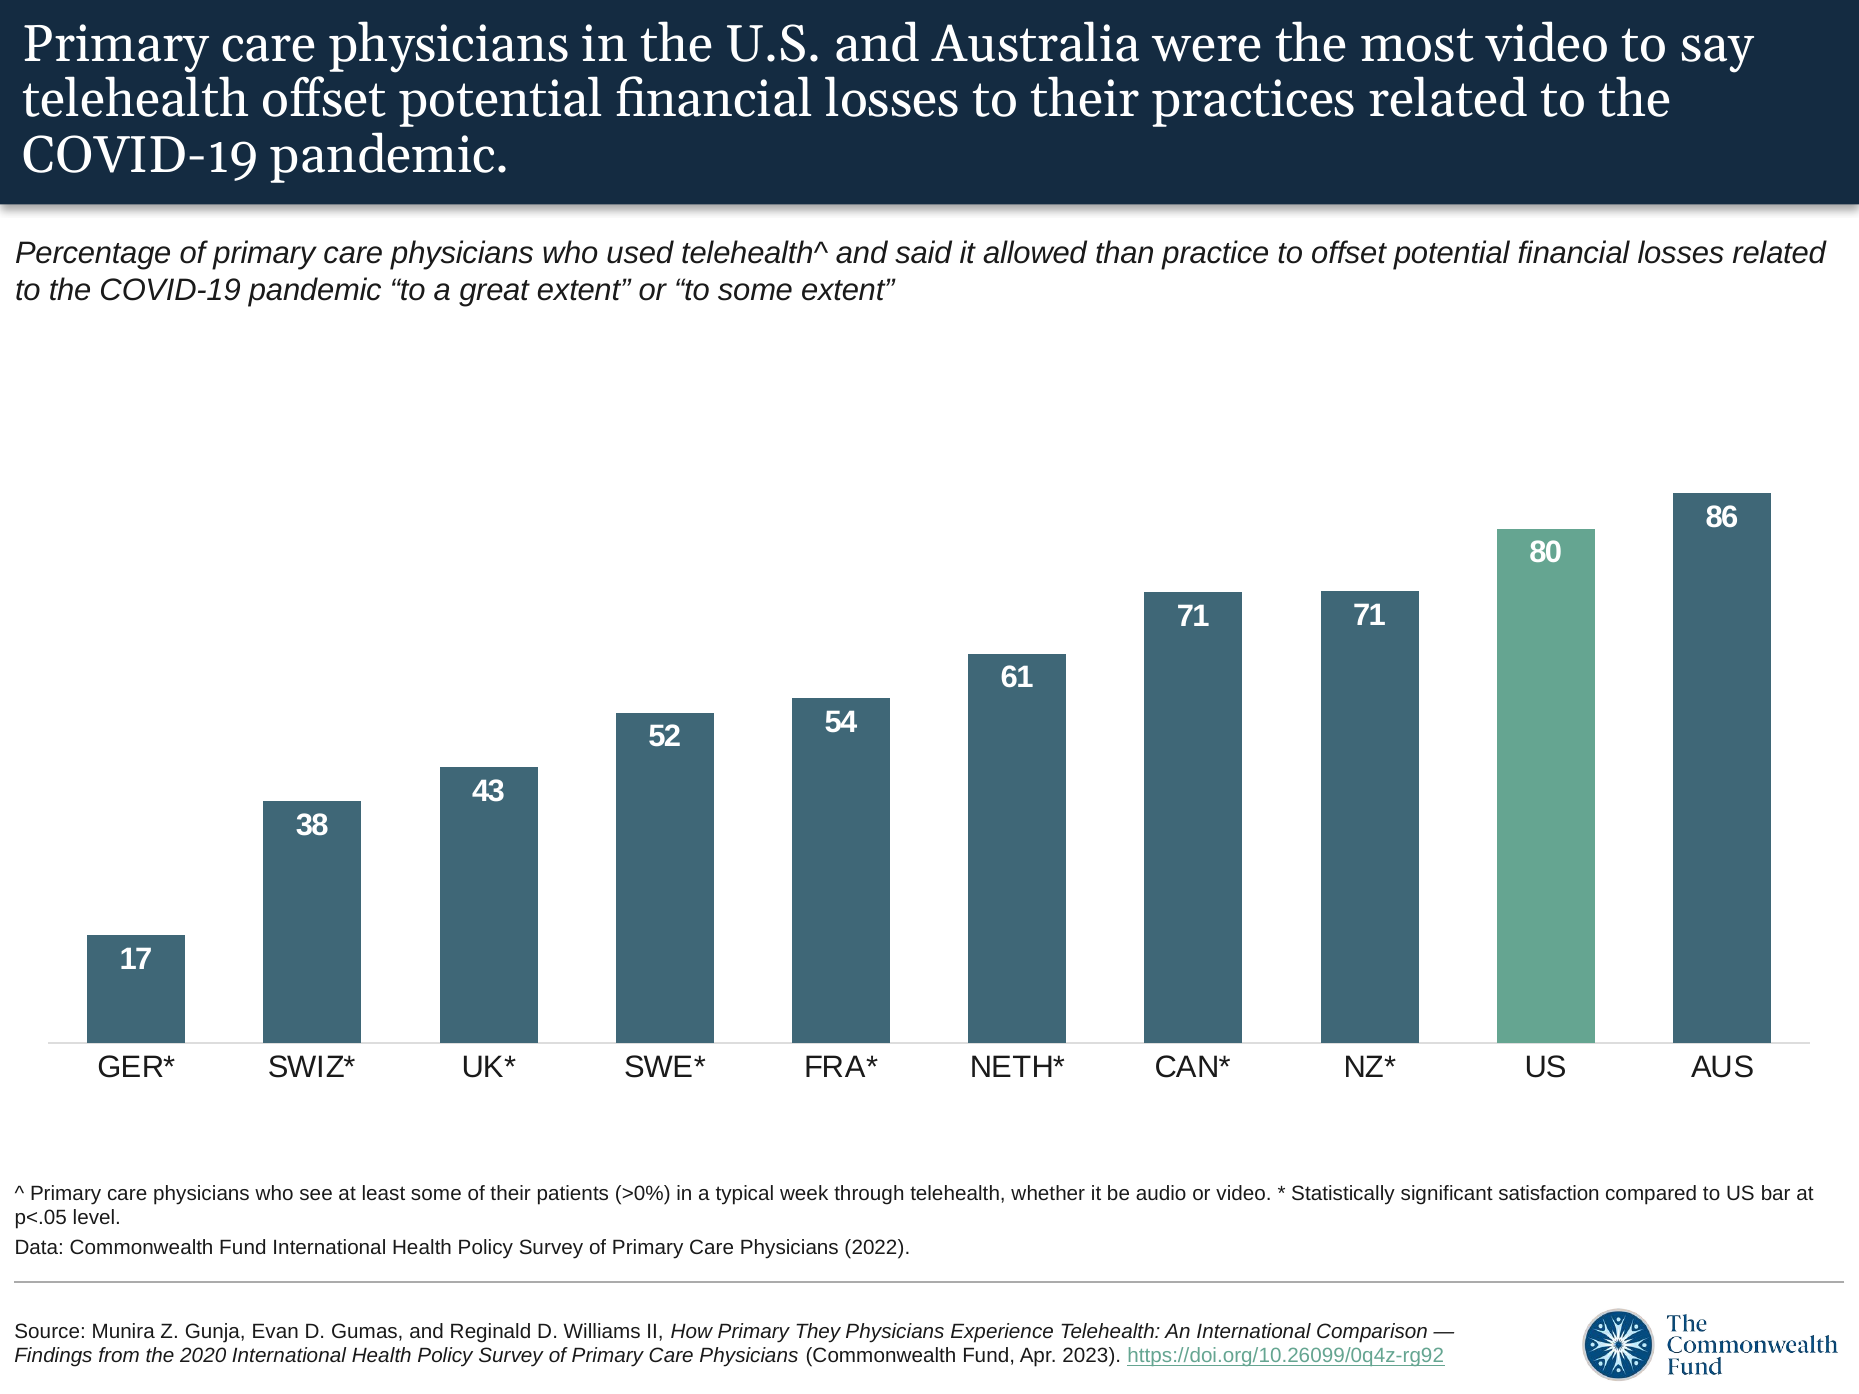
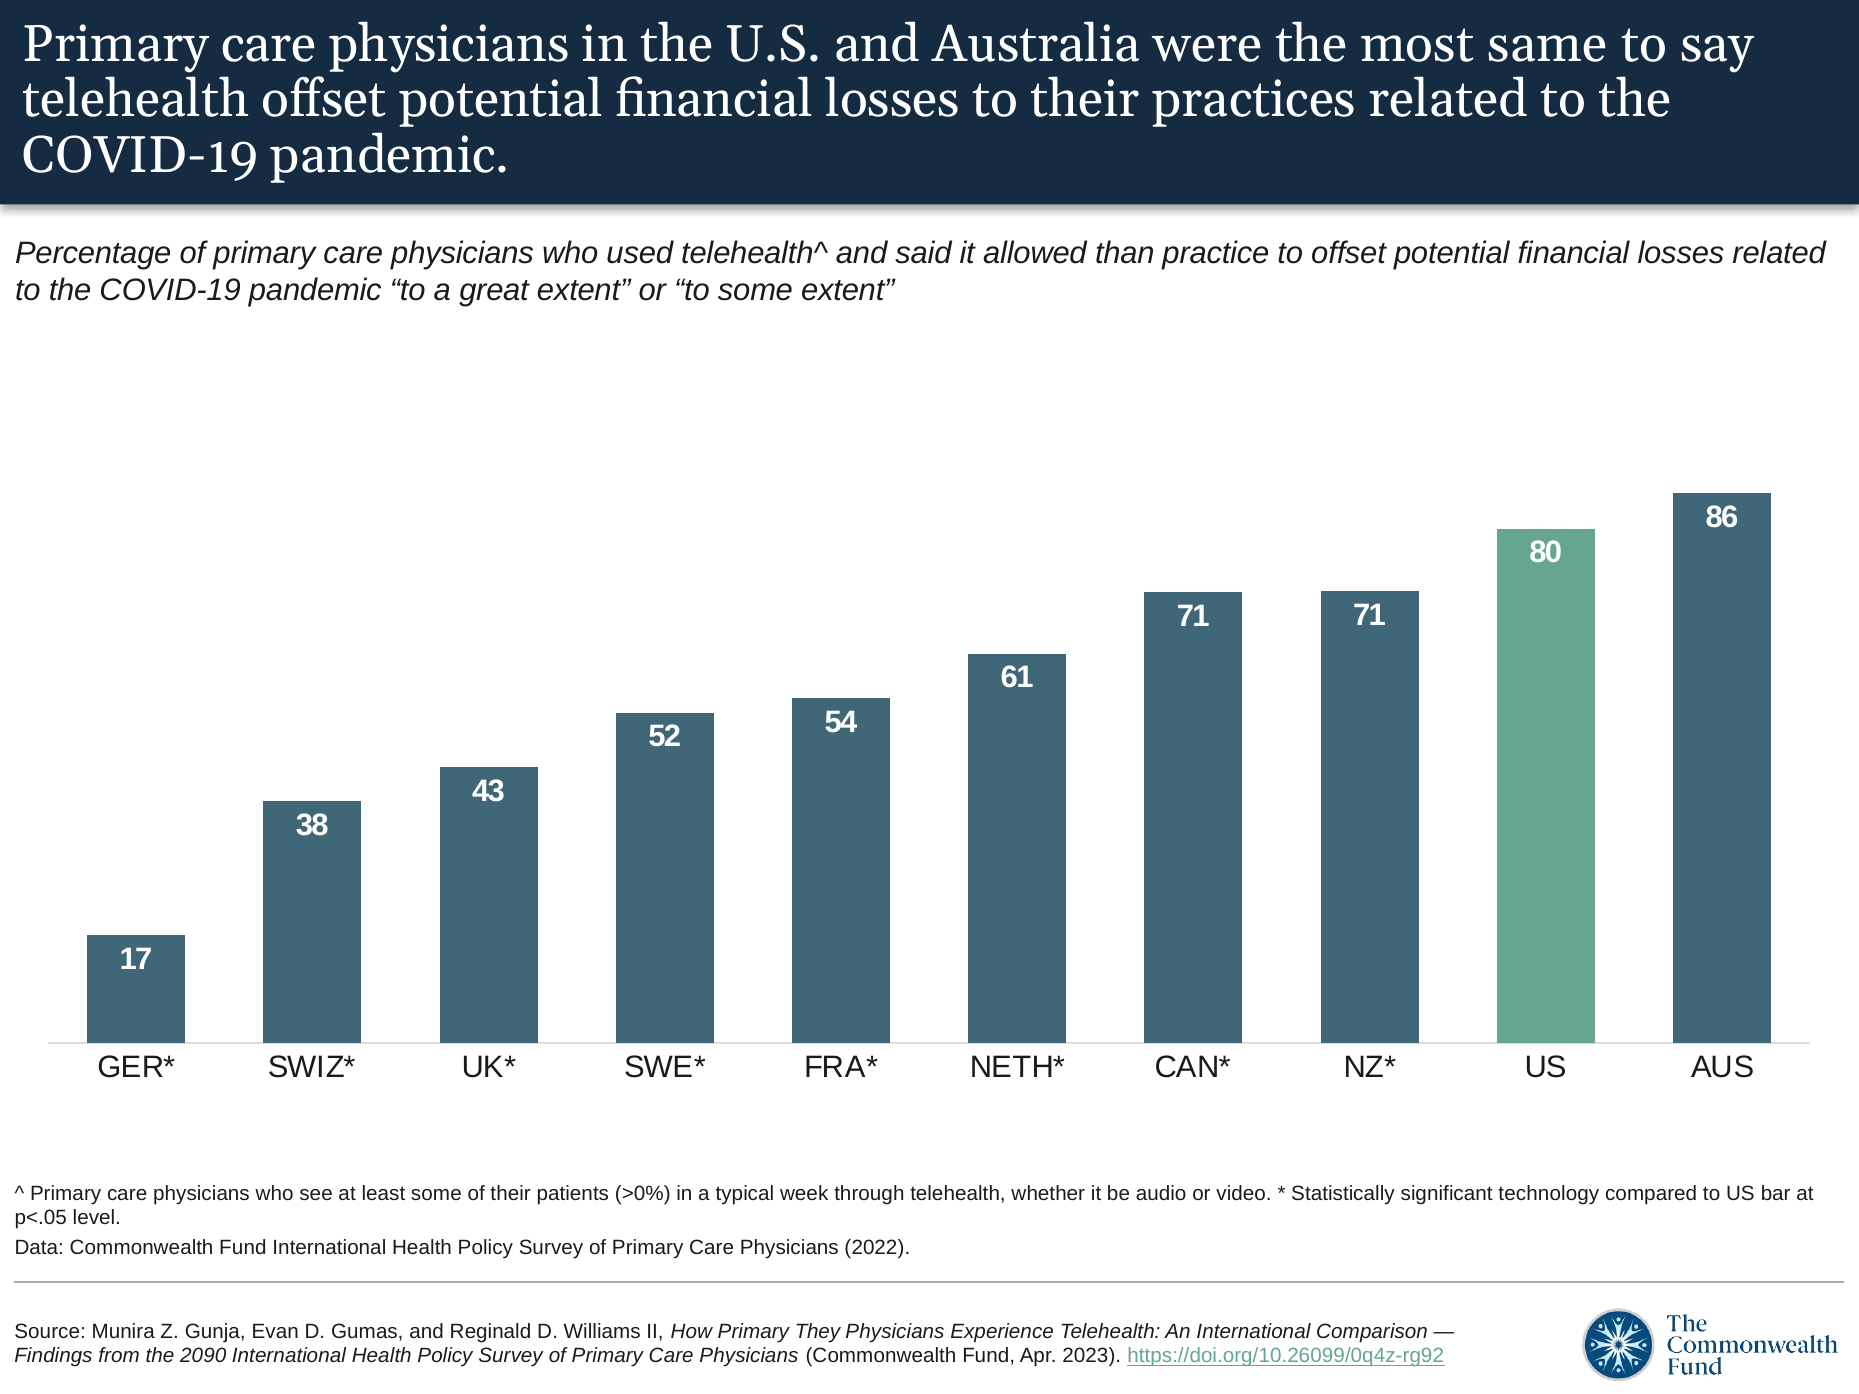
most video: video -> same (1548, 44)
satisfaction: satisfaction -> technology (1549, 1193)
2020: 2020 -> 2090 (203, 1356)
